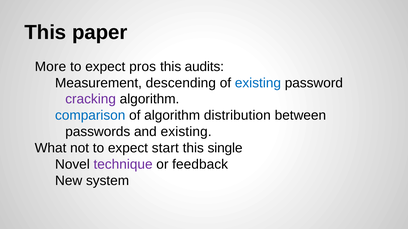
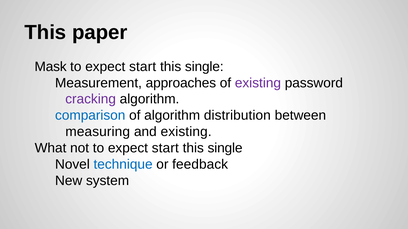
More: More -> Mask (51, 67)
pros: pros -> start (143, 67)
audits: audits -> single (204, 67)
descending: descending -> approaches (181, 83)
existing colour: blue -> purple (258, 83)
passwords: passwords -> measuring (98, 132)
technique colour: purple -> blue (123, 165)
